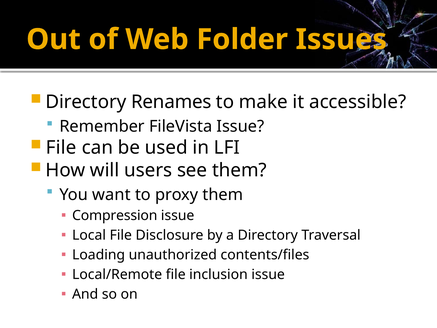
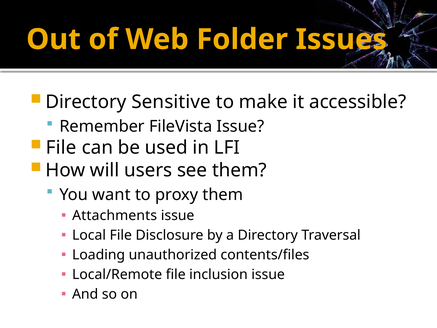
Renames: Renames -> Sensitive (171, 102)
Compression: Compression -> Attachments (115, 215)
